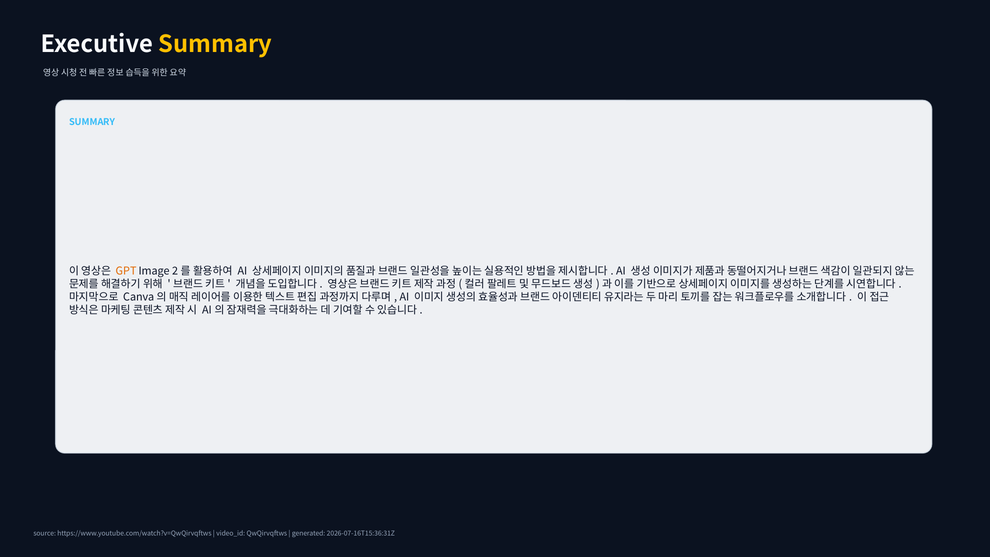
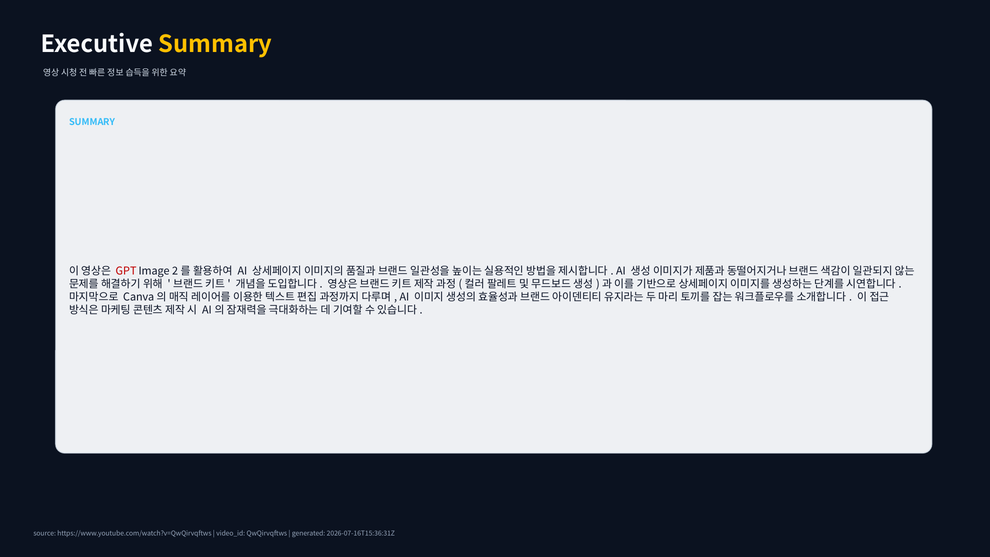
GPT colour: orange -> red (126, 271)
